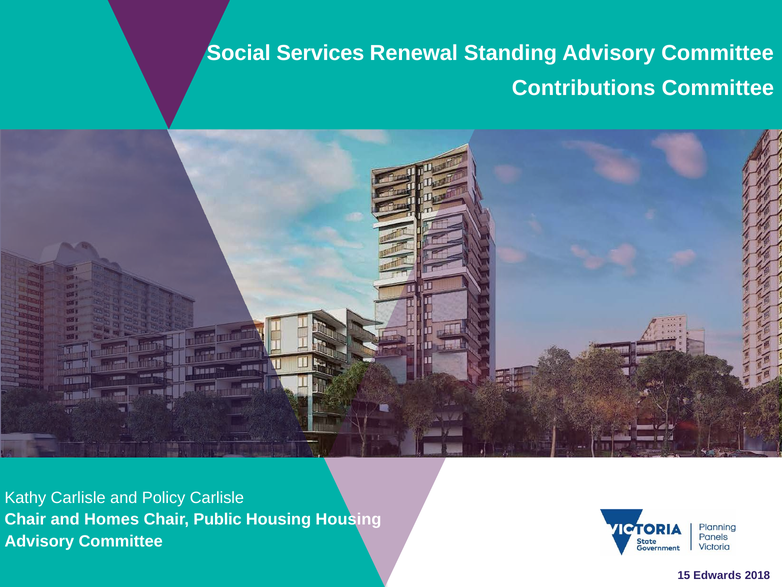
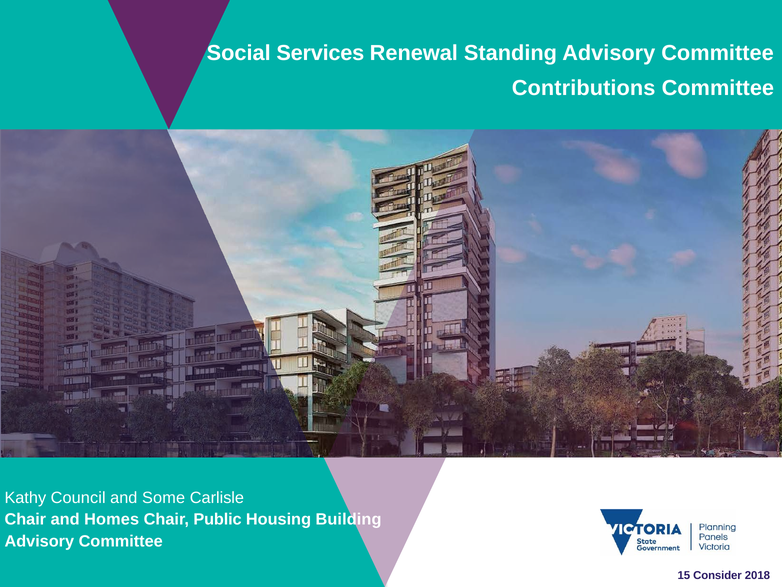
Kathy Carlisle: Carlisle -> Council (78, 497)
Policy: Policy -> Some (164, 497)
Housing Housing: Housing -> Building (349, 519)
Edwards: Edwards -> Consider (717, 575)
